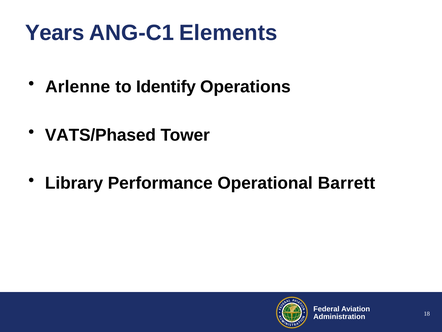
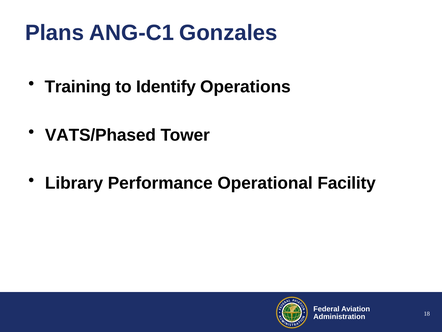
Years: Years -> Plans (55, 33)
Elements: Elements -> Gonzales (228, 33)
Arlenne: Arlenne -> Training (78, 87)
Barrett: Barrett -> Facility (347, 183)
